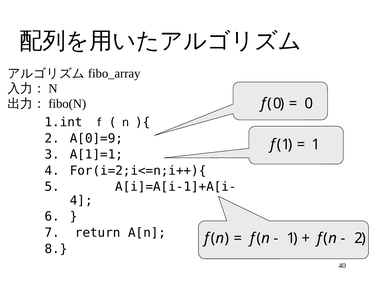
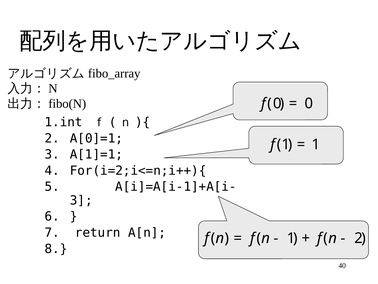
A[0]=9: A[0]=9 -> A[0]=1 (96, 138)
4: 4 -> 3 (81, 200)
